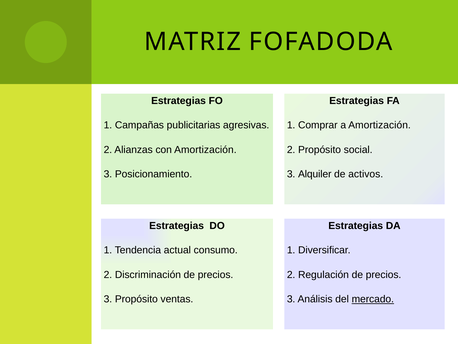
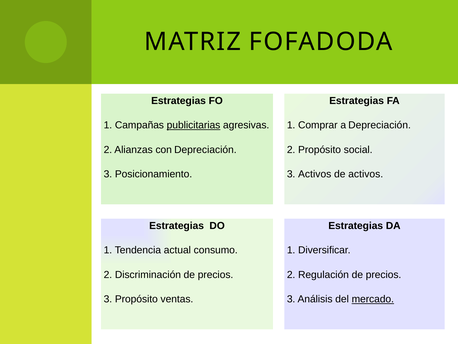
publicitarias underline: none -> present (194, 125)
a Amortización: Amortización -> Depreciación (380, 125)
con Amortización: Amortización -> Depreciación (205, 149)
3 Alquiler: Alquiler -> Activos (315, 174)
